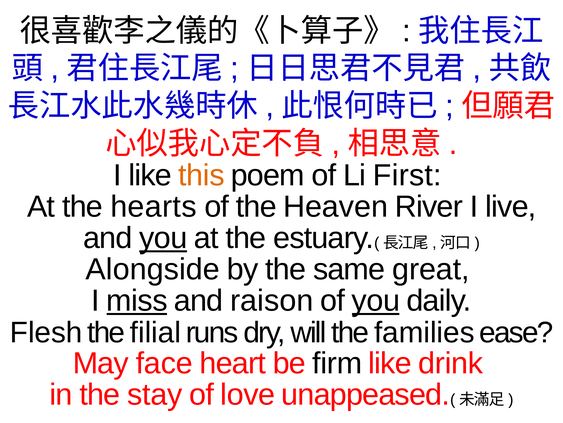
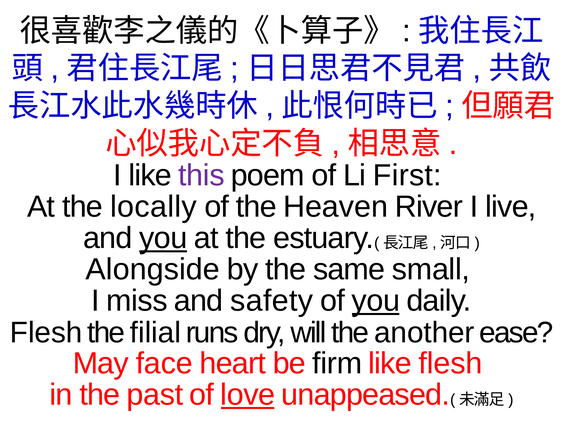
this colour: orange -> purple (201, 175)
hearts: hearts -> locally (153, 206)
great: great -> small (431, 269)
miss underline: present -> none (137, 300)
raison: raison -> safety (272, 300)
families: families -> another (424, 332)
like drink: drink -> flesh (451, 363)
stay: stay -> past (155, 394)
love underline: none -> present (248, 394)
